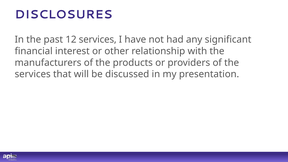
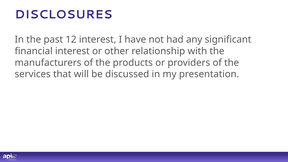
12 services: services -> interest (98, 40)
